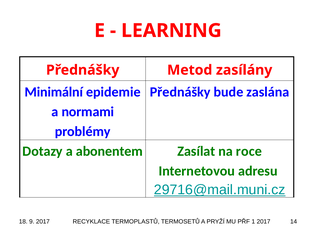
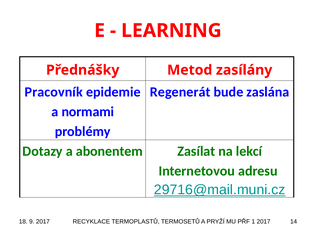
Minimální: Minimální -> Pracovník (54, 92)
Přednášky: Přednášky -> Regenerát (180, 92)
roce: roce -> lekcí (249, 151)
